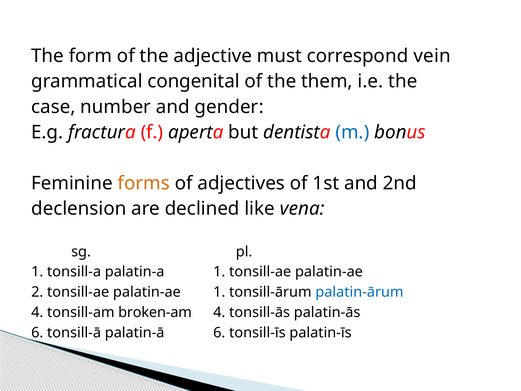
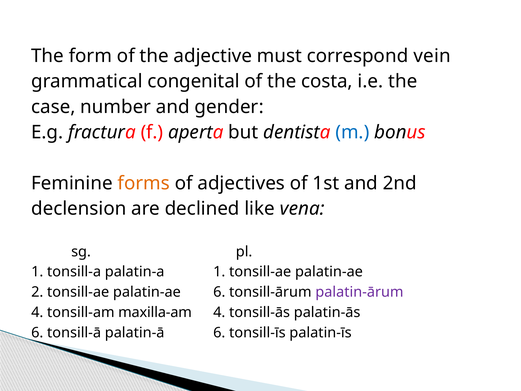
them: them -> costa (327, 81)
palatin-ae 1: 1 -> 6 (219, 292)
palatin-ārum colour: blue -> purple (359, 292)
broken-am: broken-am -> maxilla-am (155, 312)
